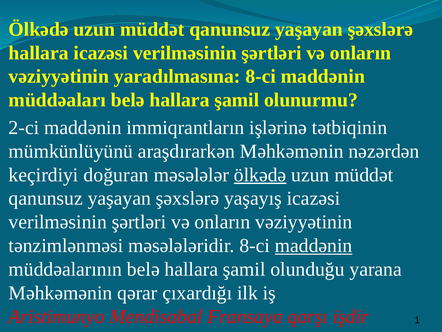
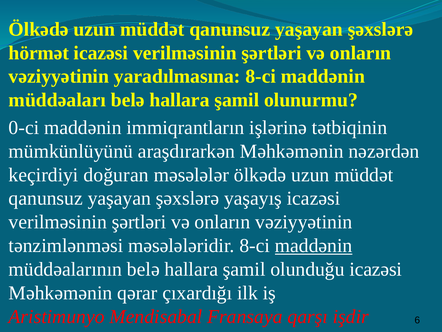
hallara: hallara -> hörmət (39, 53)
2-ci: 2-ci -> 0-ci (24, 127)
ölkədə underline: present -> none (260, 175)
olunduğu yarana: yarana -> icazəsi (376, 269)
1: 1 -> 6 (417, 320)
